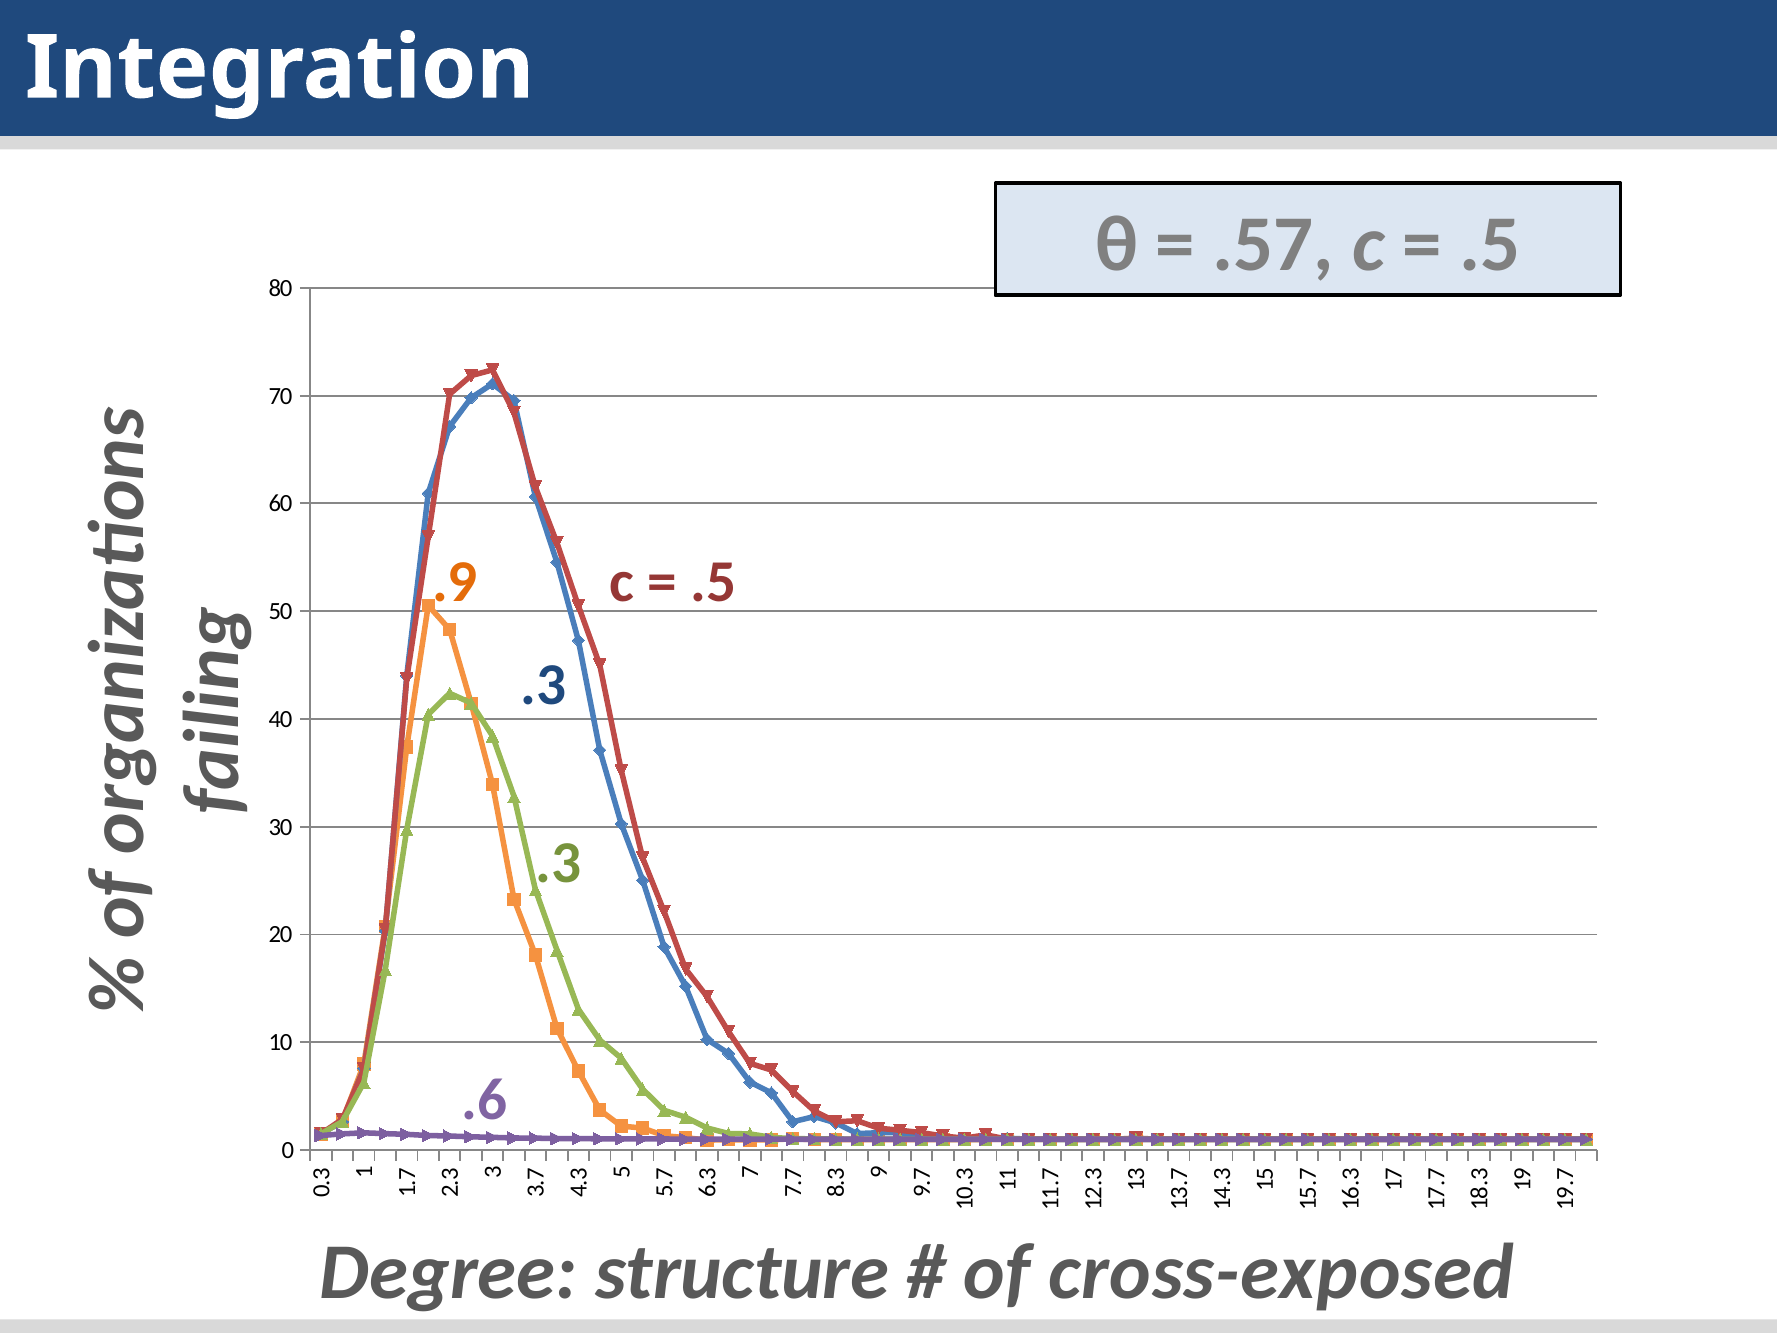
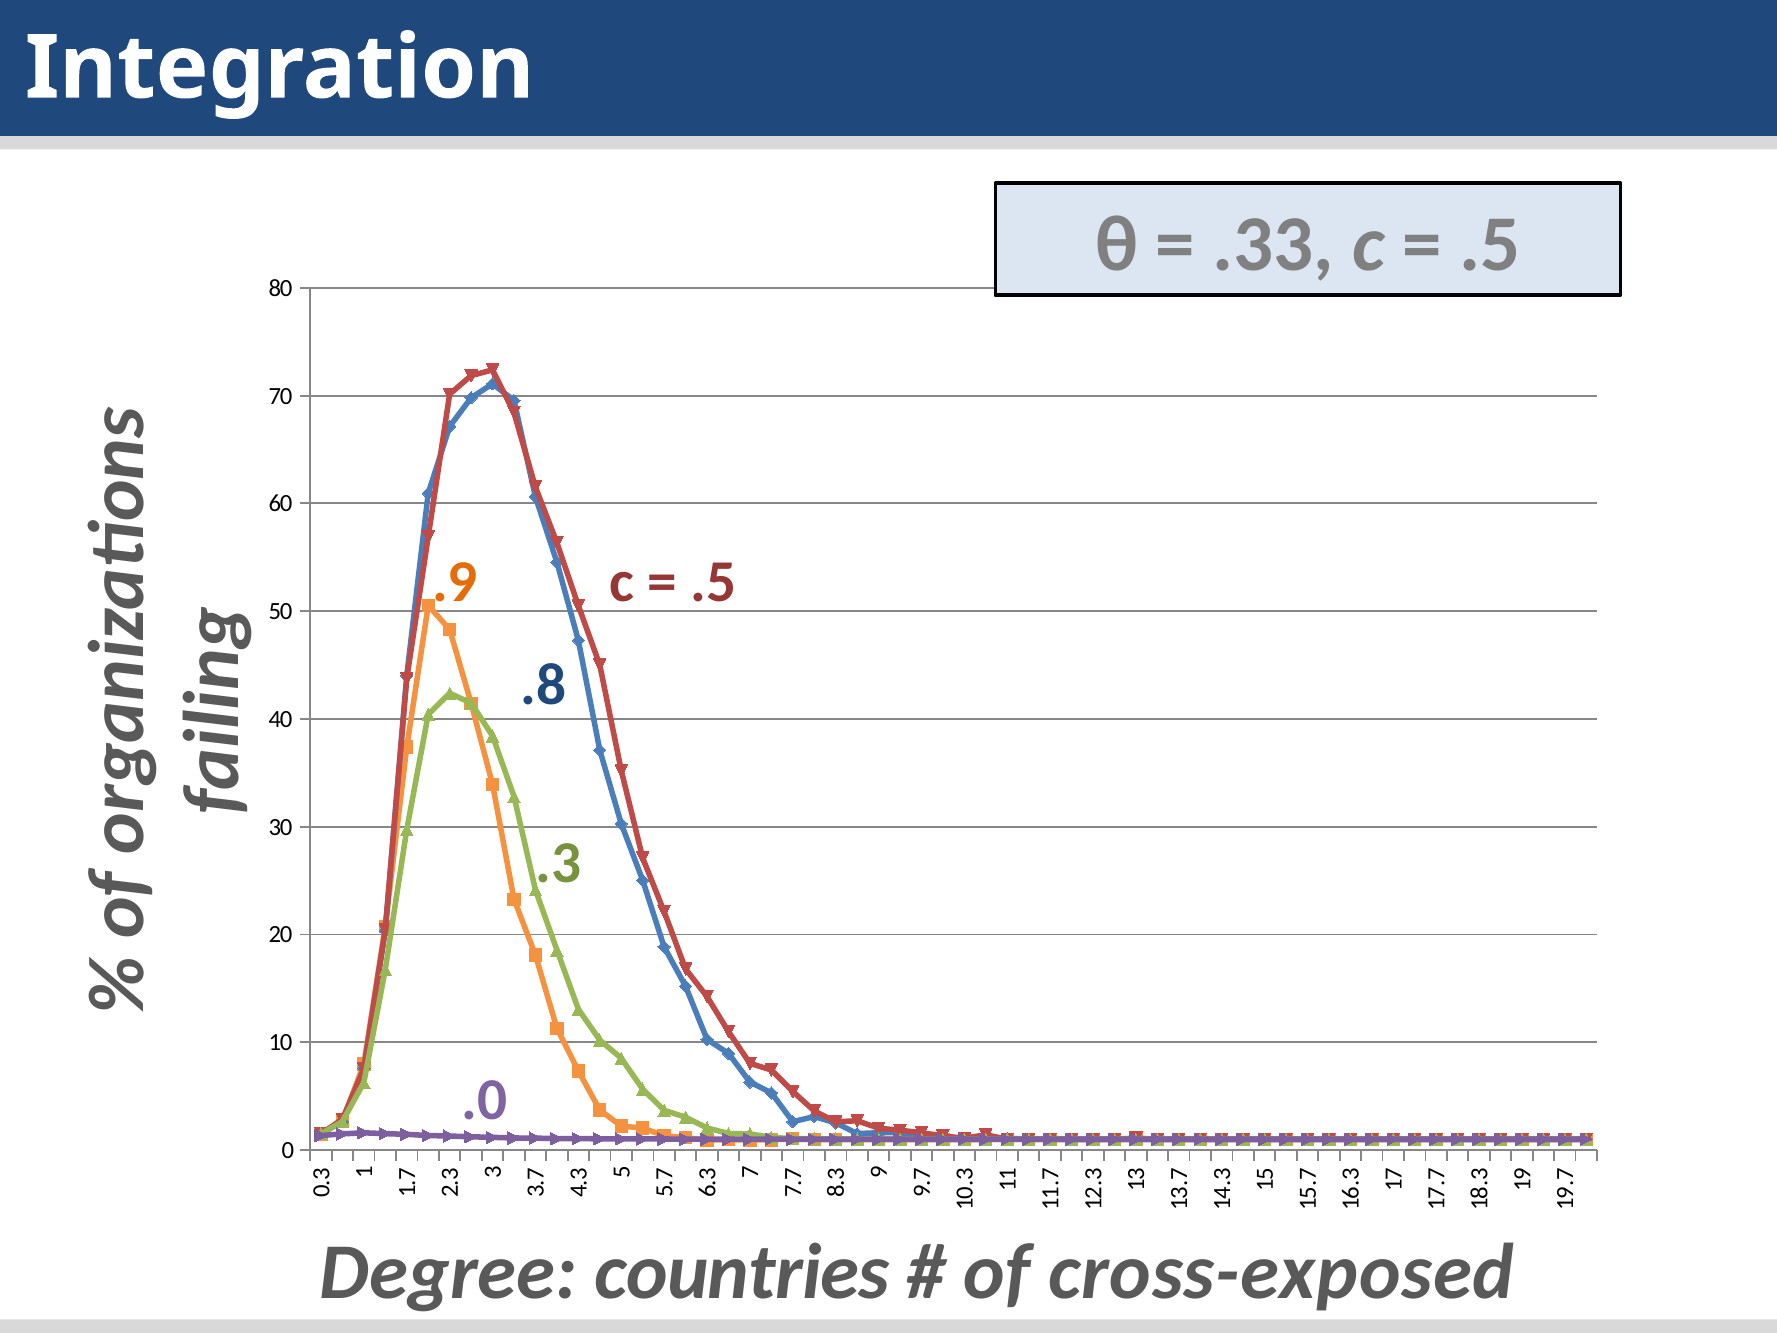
.57: .57 -> .33 (1274, 245)
.3: .3 -> .8 (544, 685)
.6: .6 -> .0 (485, 1100)
structure: structure -> countries (742, 1272)
